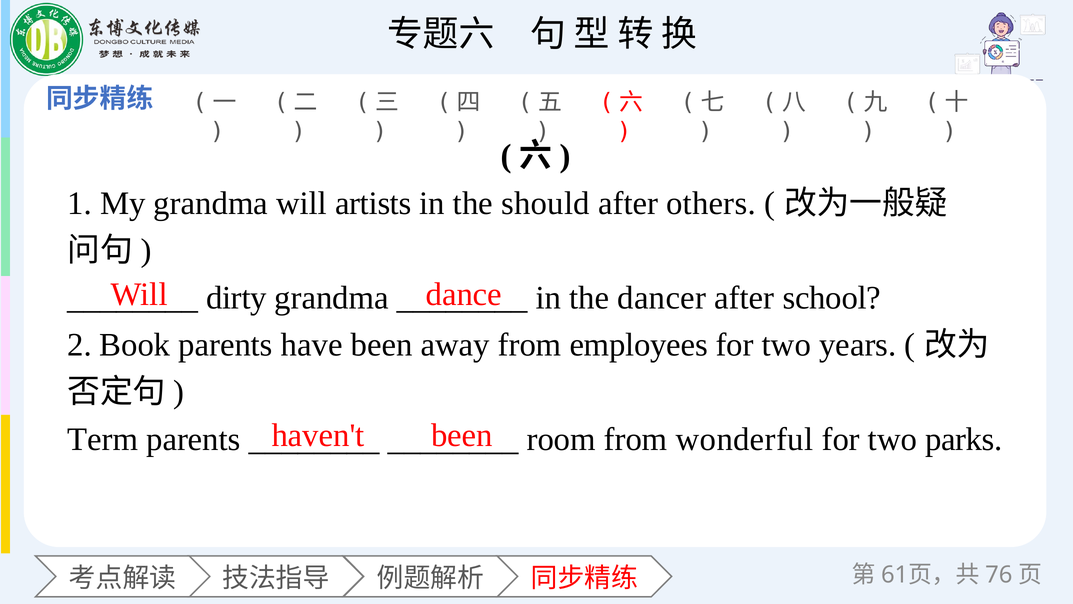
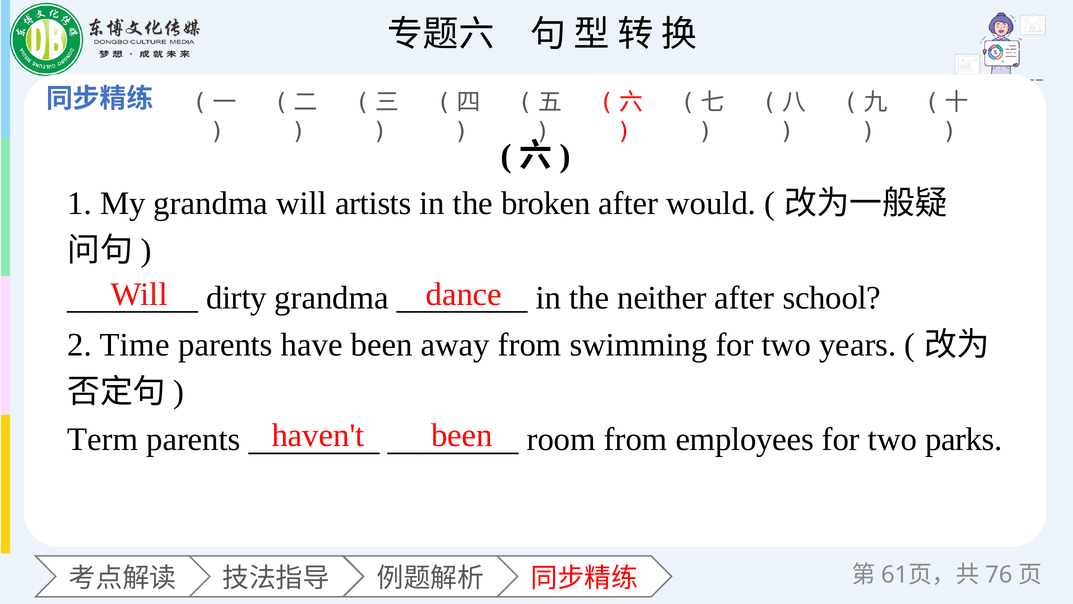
should: should -> broken (546, 203)
others: others -> would (711, 203)
dancer: dancer -> neither (662, 298)
Book: Book -> Time (135, 345)
employees: employees -> swimming (639, 345)
wonderful: wonderful -> employees (745, 439)
